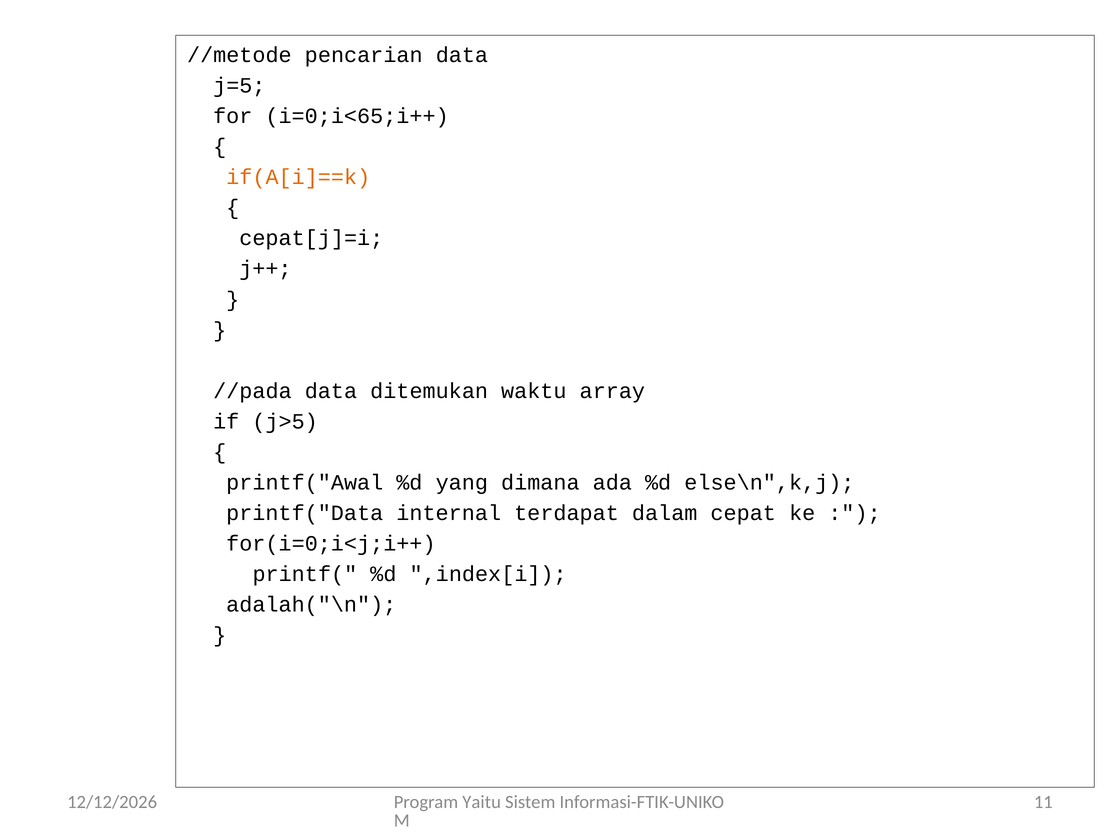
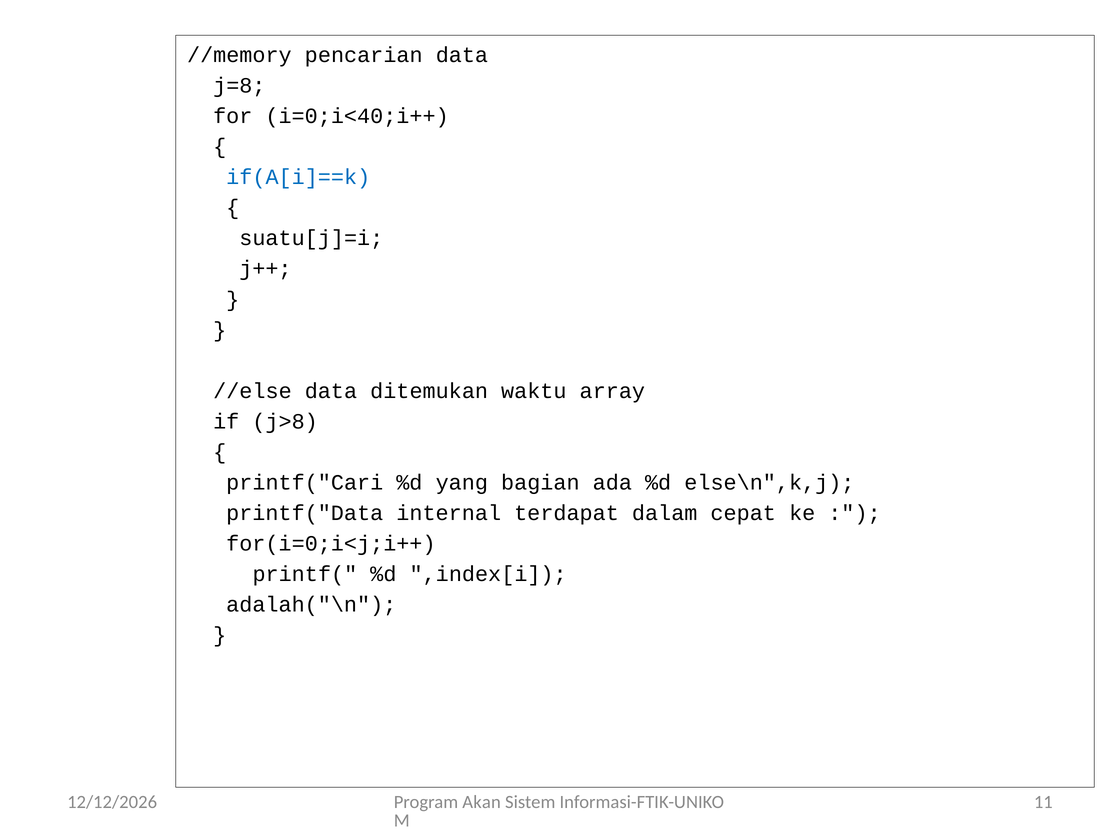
//metode: //metode -> //memory (239, 55)
j=5: j=5 -> j=8 (239, 86)
i=0;i<65;i++: i=0;i<65;i++ -> i=0;i<40;i++ (357, 116)
if(A[i]==k colour: orange -> blue (298, 177)
cepat[j]=i: cepat[j]=i -> suatu[j]=i (311, 238)
//pada: //pada -> //else (252, 391)
j>5: j>5 -> j>8 (285, 421)
printf("Awal: printf("Awal -> printf("Cari (305, 482)
dimana: dimana -> bagian (540, 482)
Yaitu: Yaitu -> Akan (482, 802)
